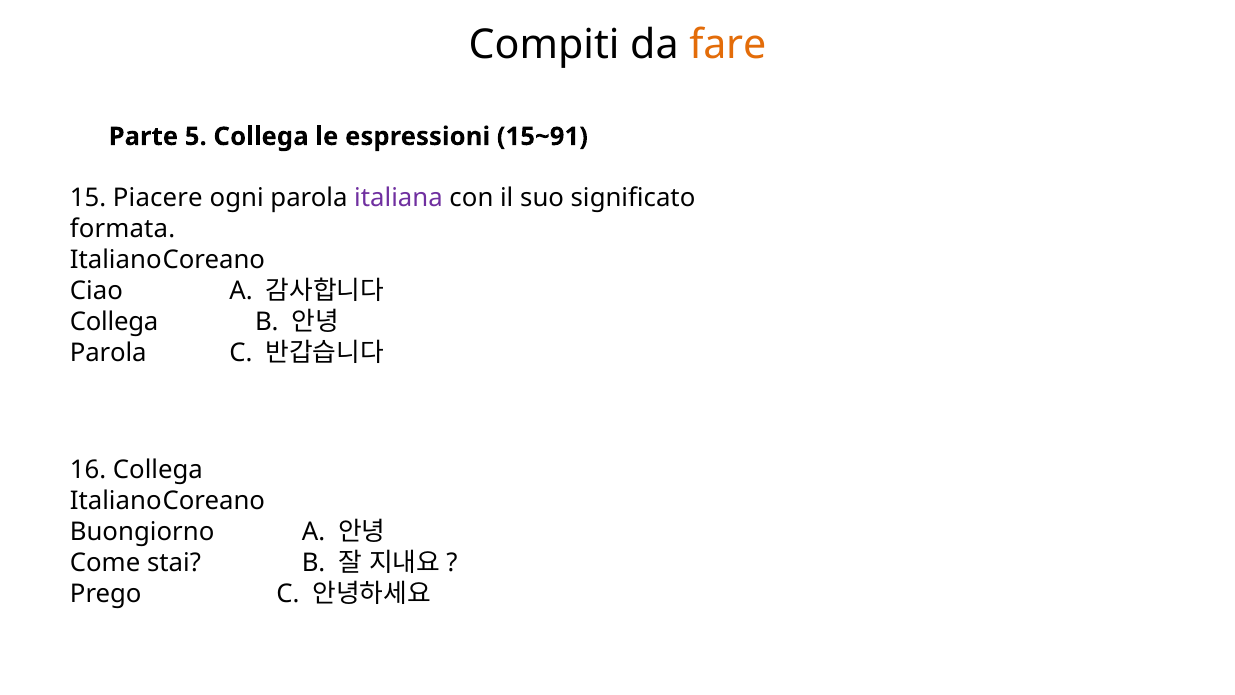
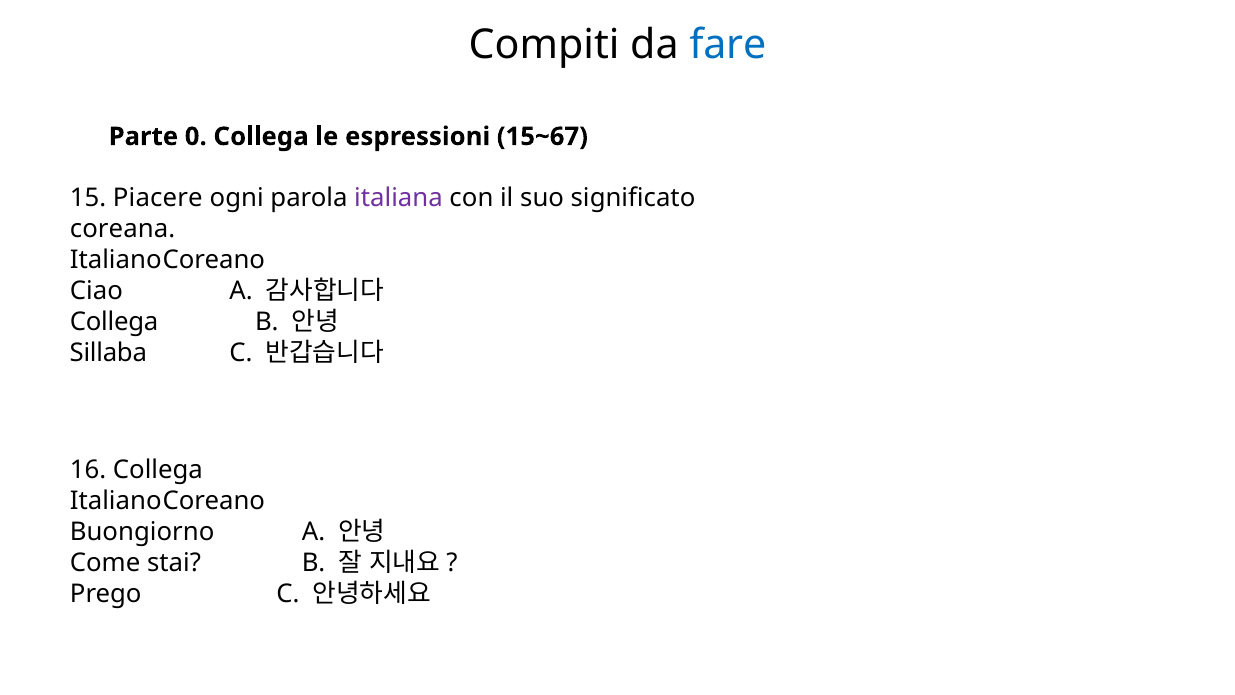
fare colour: orange -> blue (728, 45)
5: 5 -> 0 (196, 136)
15~91: 15~91 -> 15~67 (542, 136)
formata: formata -> coreana (123, 229)
Parola: Parola -> Sillaba (108, 353)
